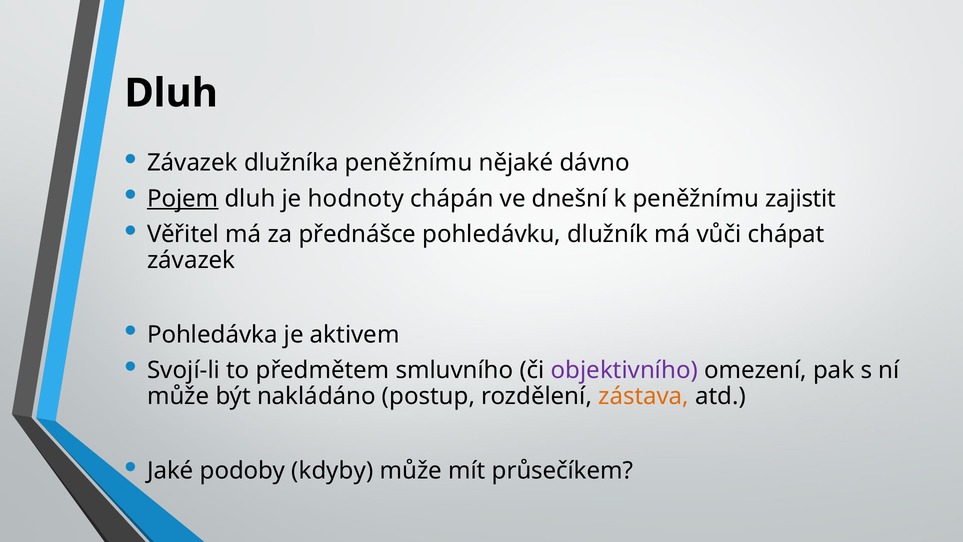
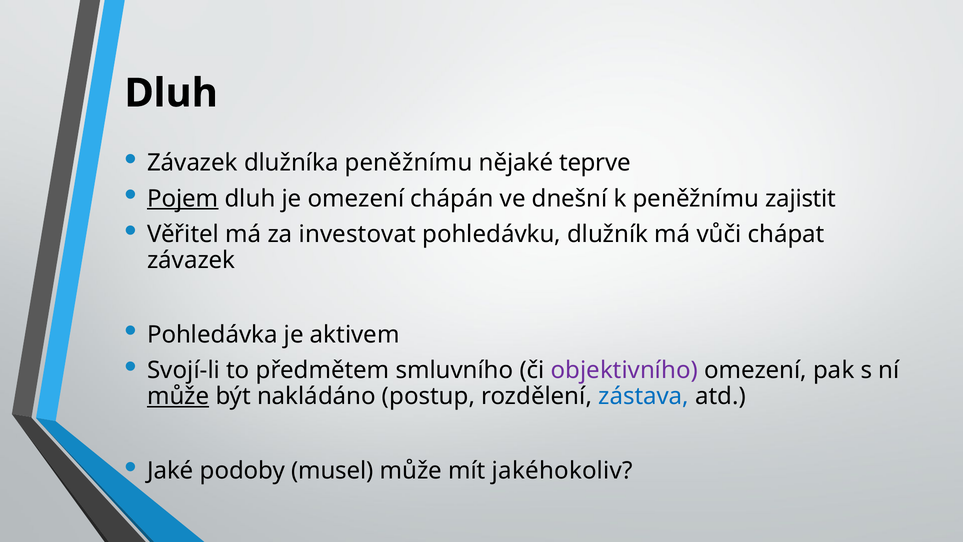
dávno: dávno -> teprve (595, 163)
je hodnoty: hodnoty -> omezení (356, 198)
přednášce: přednášce -> investovat (357, 234)
může underline: none -> present (178, 396)
zástava colour: orange -> blue (644, 396)
kdyby: kdyby -> musel (332, 471)
průsečíkem: průsečíkem -> jakéhokoliv (562, 471)
